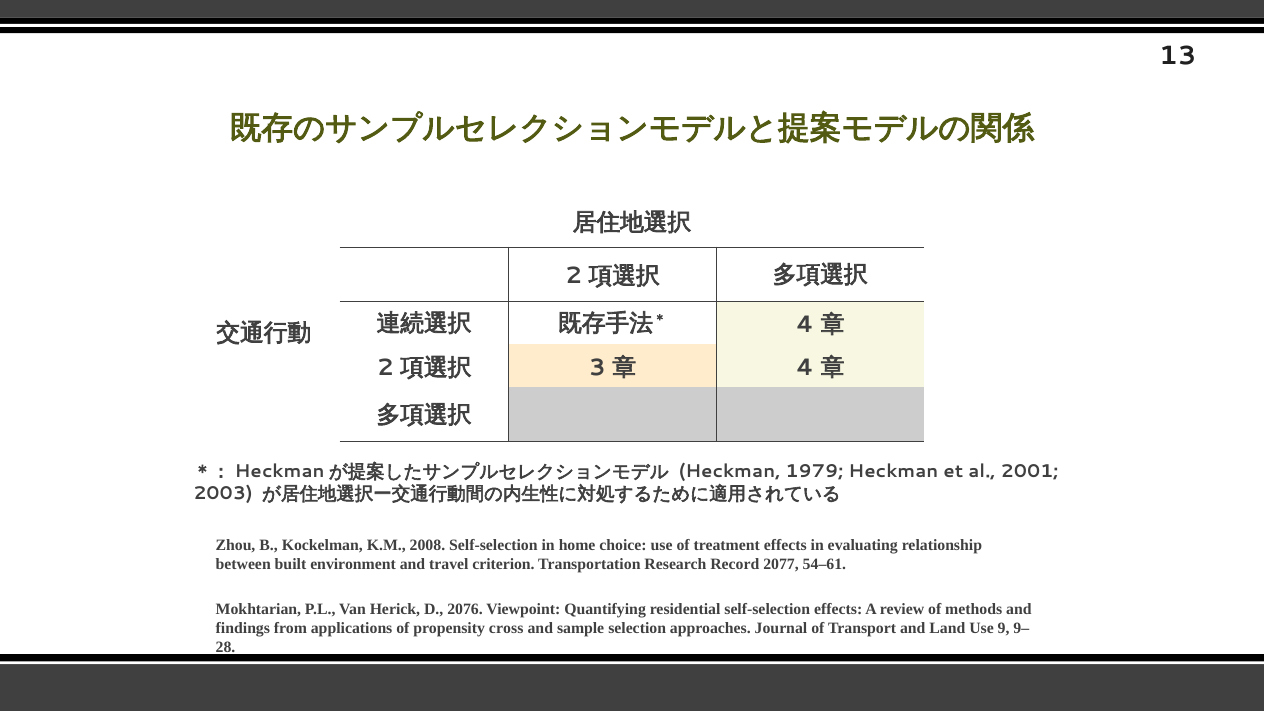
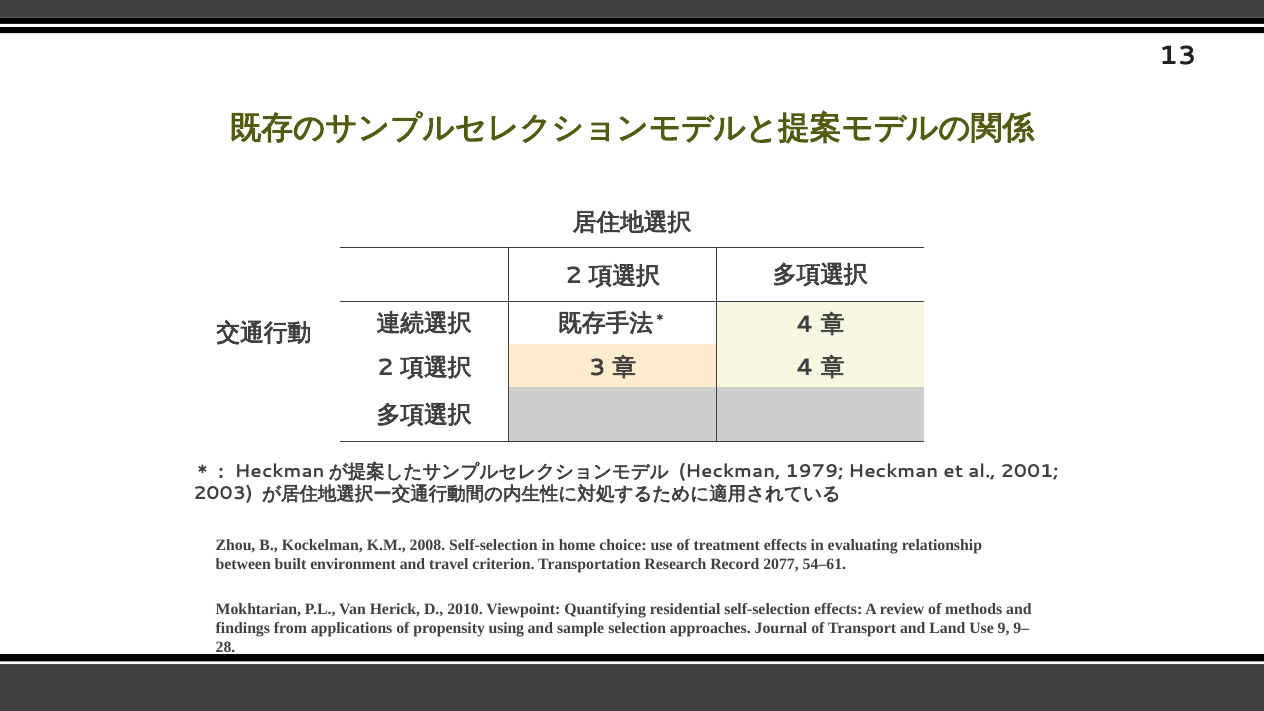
2076: 2076 -> 2010 (465, 610)
cross: cross -> using (506, 629)
